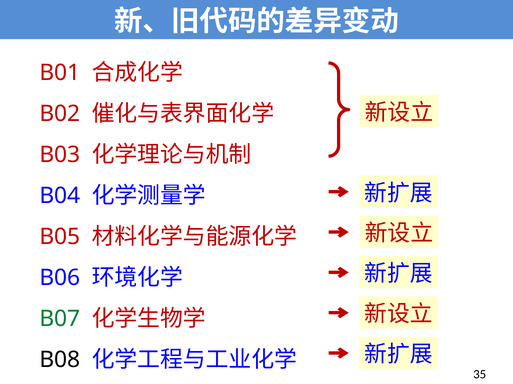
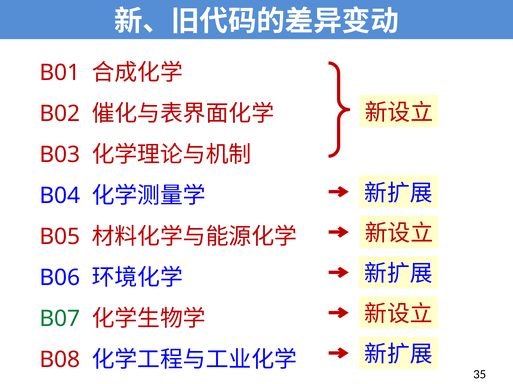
B08 colour: black -> red (60, 360)
